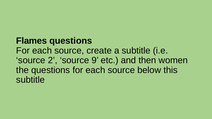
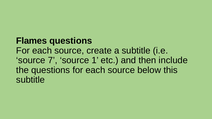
2: 2 -> 7 (53, 60)
9: 9 -> 1 (95, 60)
women: women -> include (173, 60)
